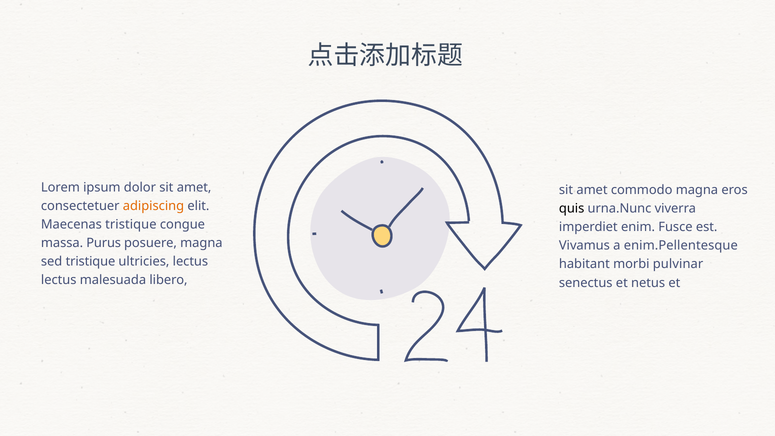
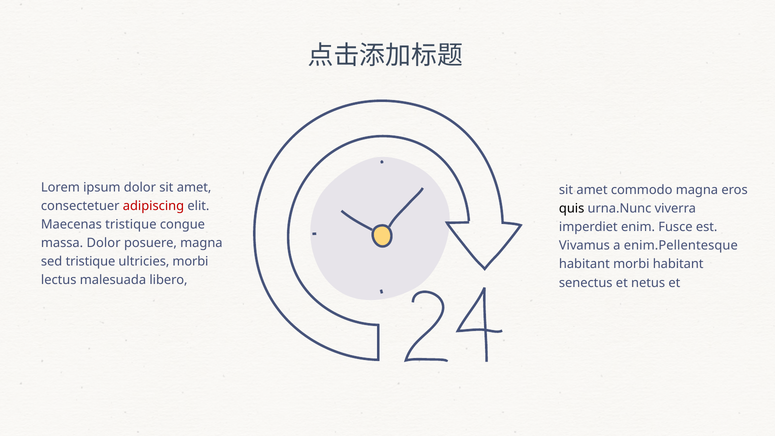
adipiscing colour: orange -> red (153, 206)
massa Purus: Purus -> Dolor (104, 243)
ultricies lectus: lectus -> morbi (190, 262)
morbi pulvinar: pulvinar -> habitant (678, 264)
